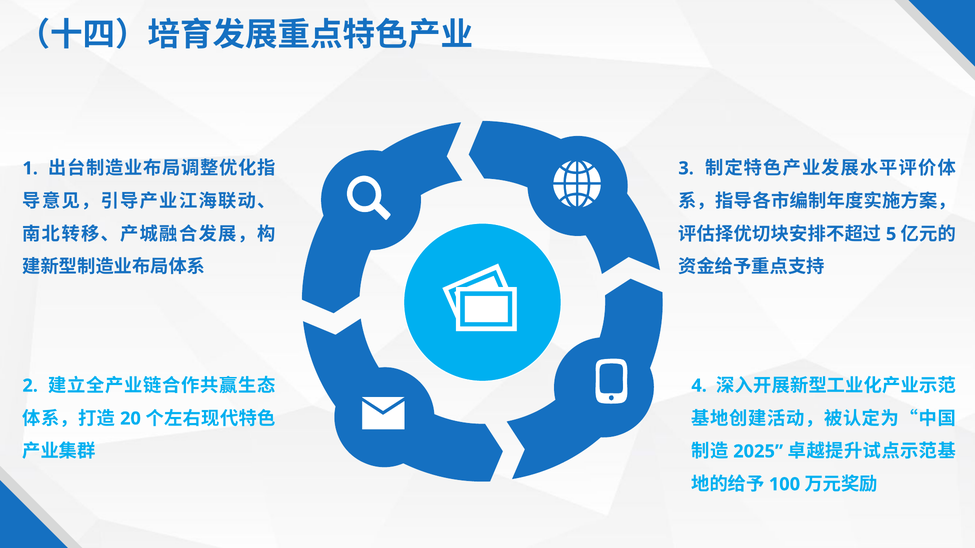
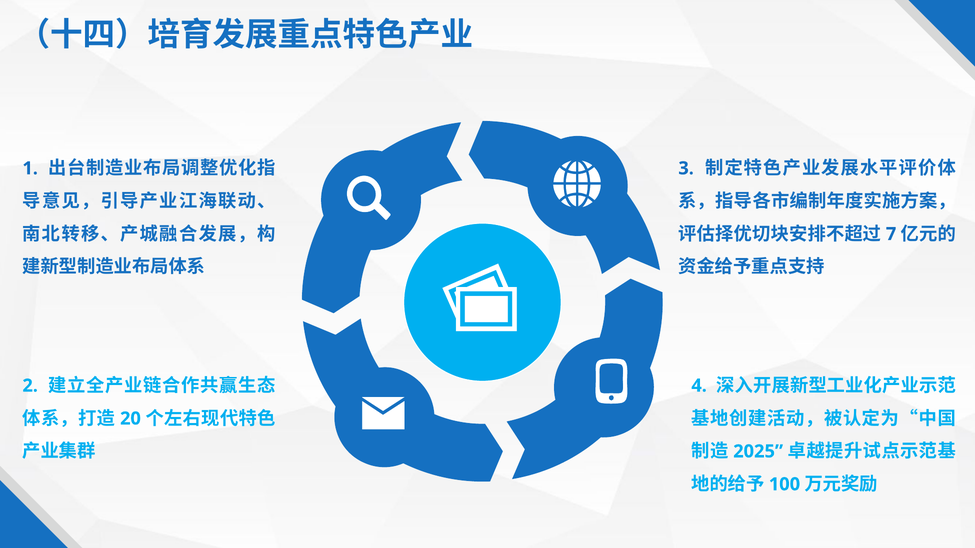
5: 5 -> 7 (891, 234)
